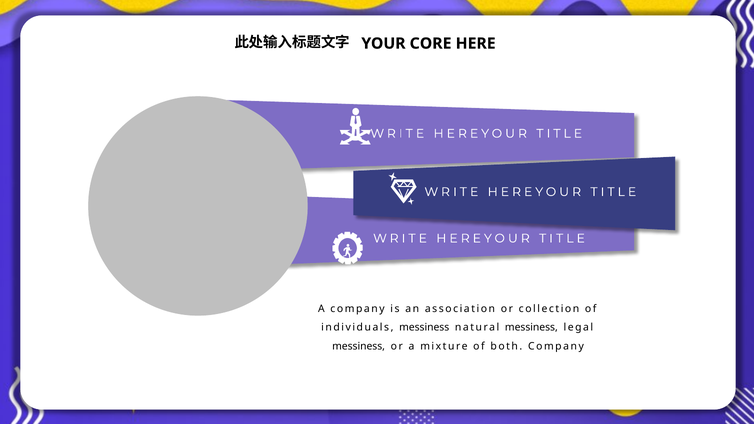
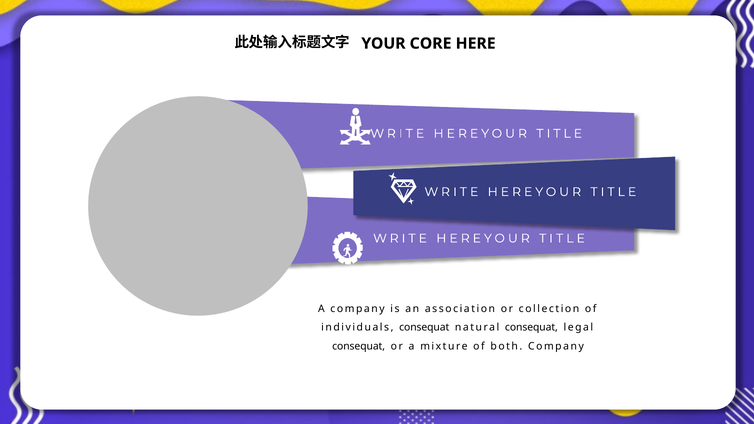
individuals messiness: messiness -> consequat (424, 328)
natural messiness: messiness -> consequat (531, 328)
messiness: messiness -> consequat (359, 346)
